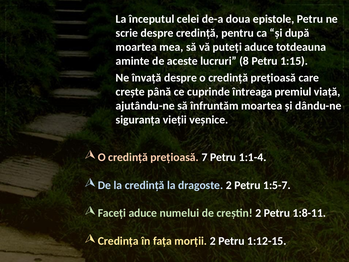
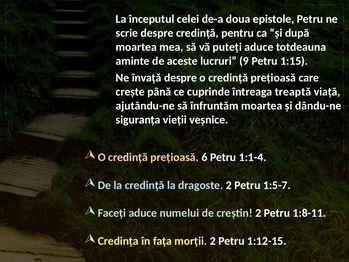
8: 8 -> 9 (244, 61)
premiul: premiul -> treaptă (293, 92)
7: 7 -> 6 (204, 157)
